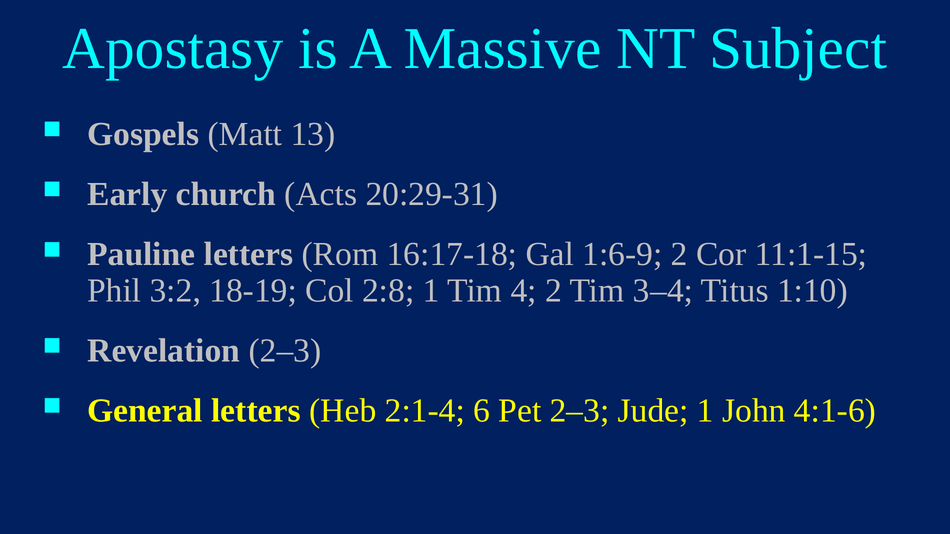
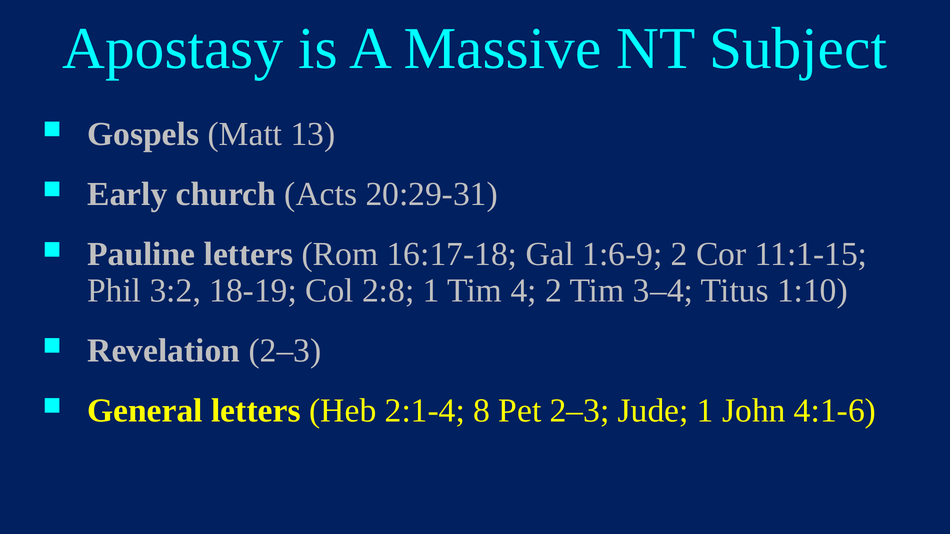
6: 6 -> 8 (482, 411)
